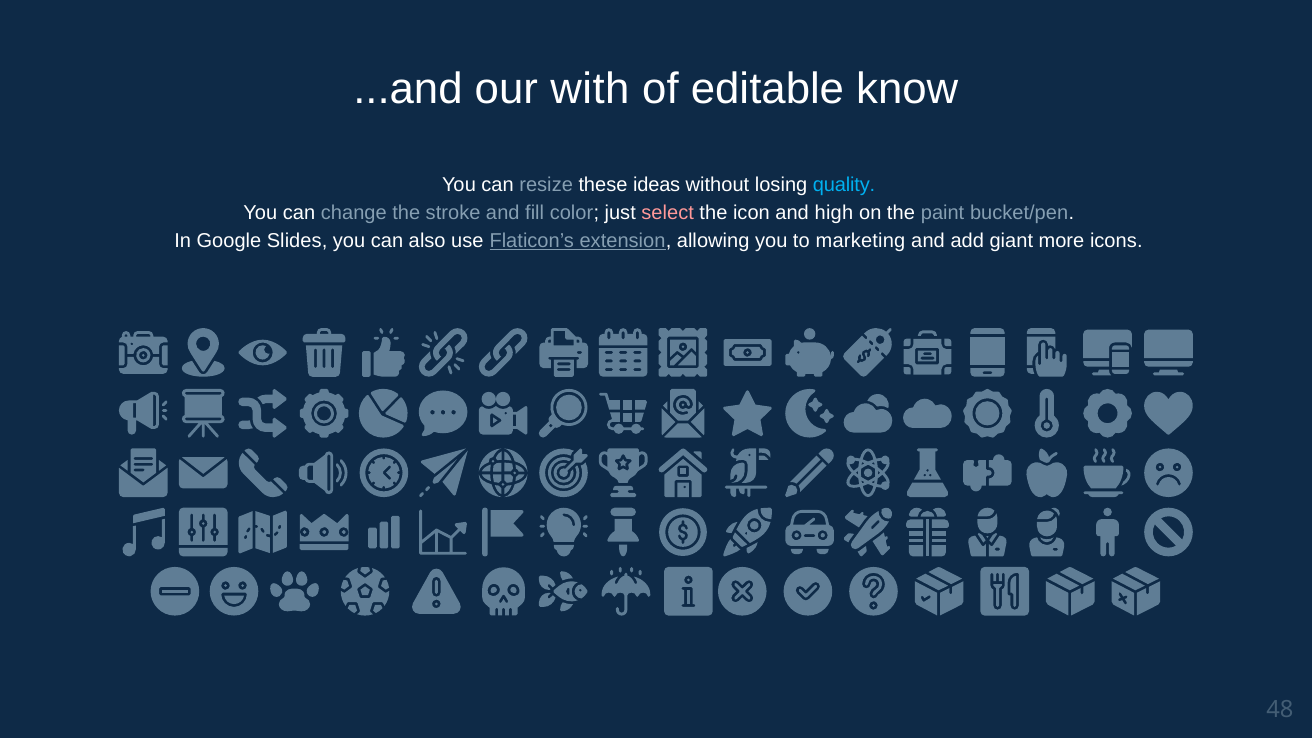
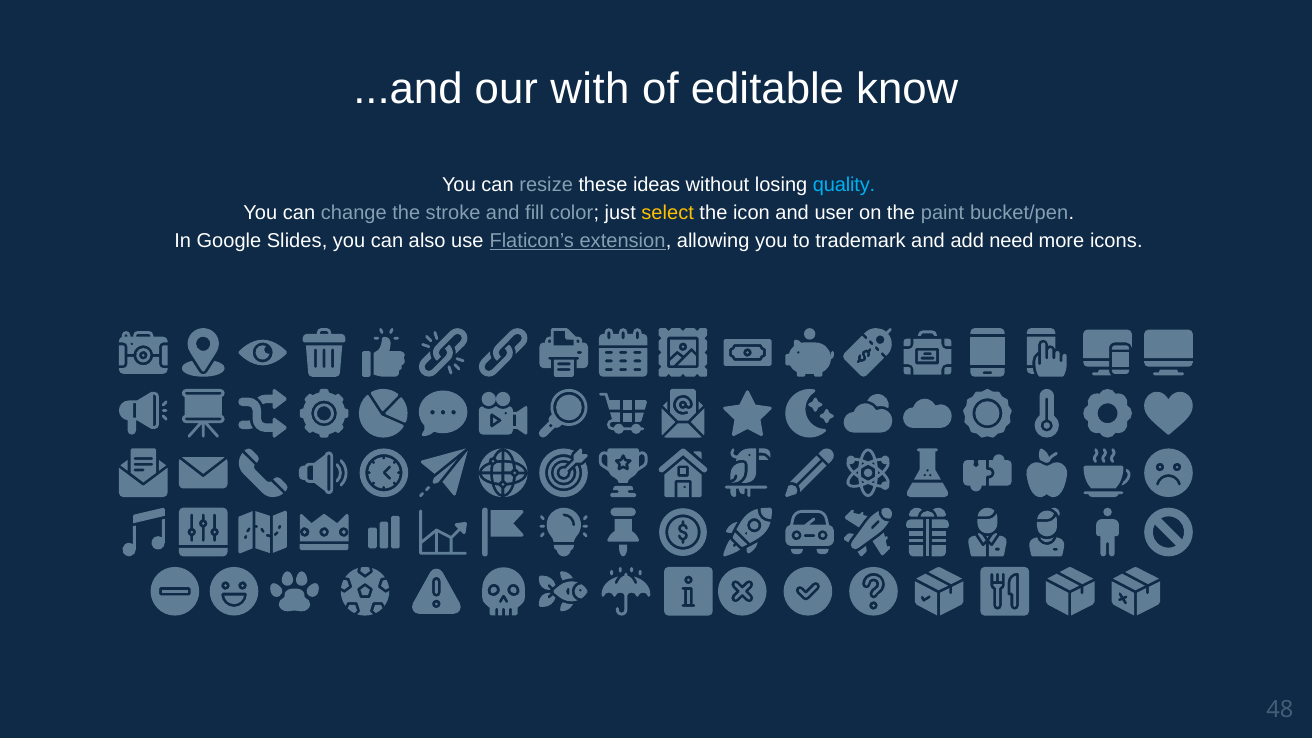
select colour: pink -> yellow (668, 213)
high: high -> user (834, 213)
marketing: marketing -> trademark (861, 240)
giant: giant -> need (1011, 240)
